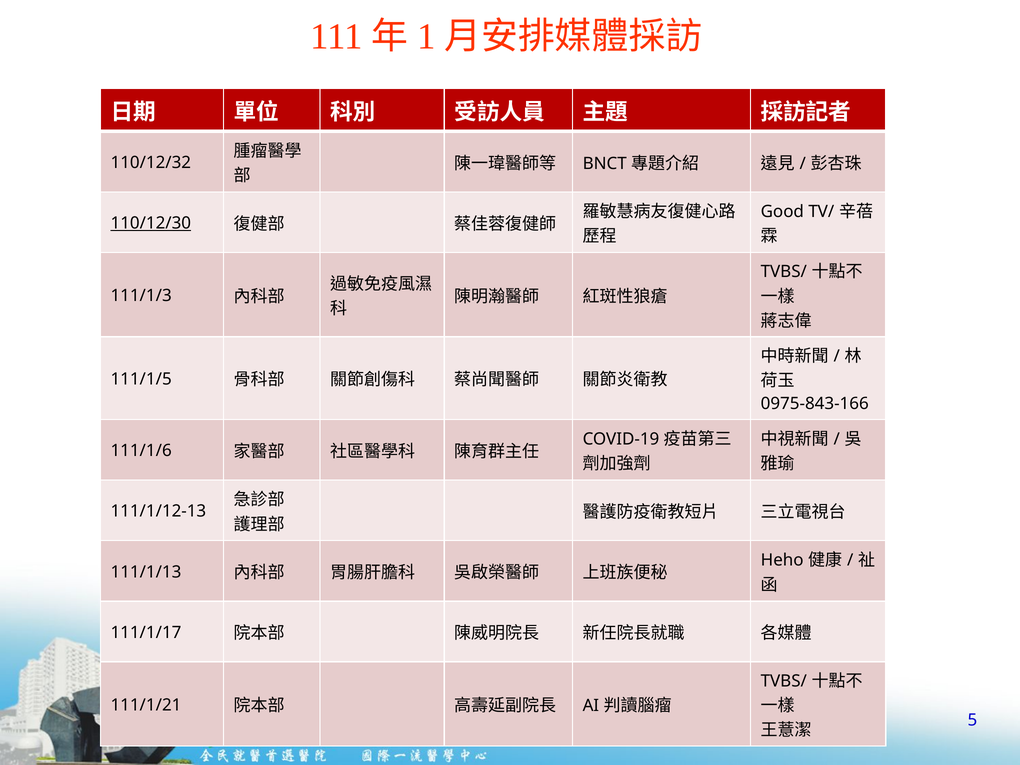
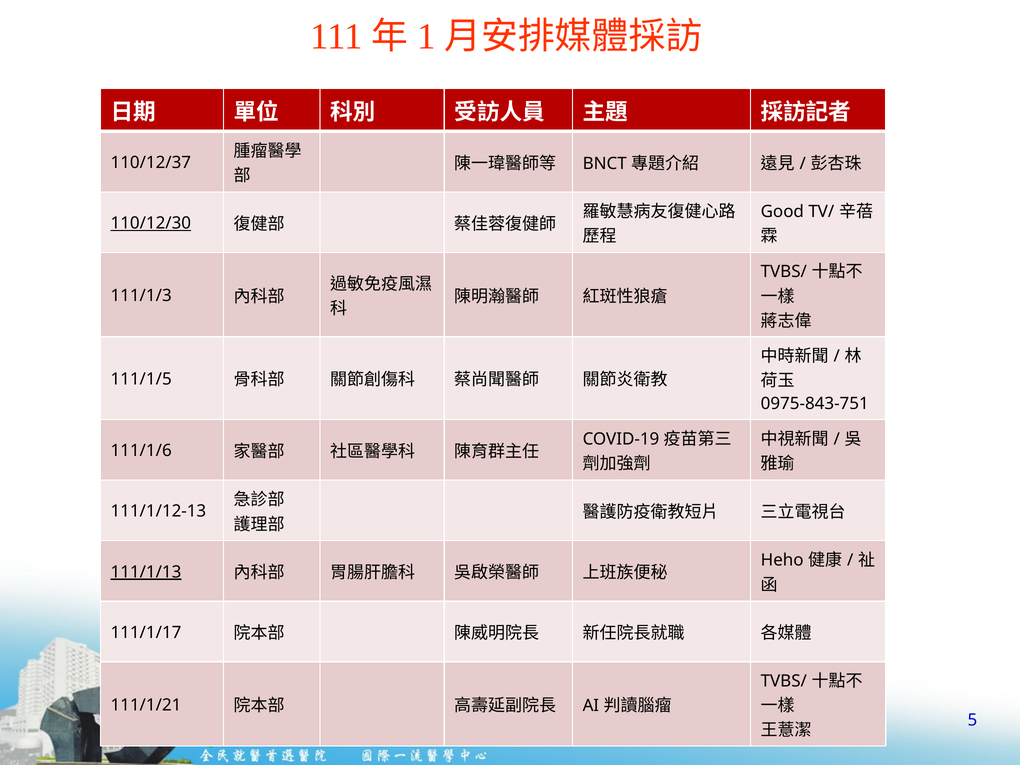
110/12/32: 110/12/32 -> 110/12/37 (151, 163)
0975-843-166: 0975-843-166 -> 0975-843-751 (815, 404)
111/1/13 underline: none -> present (146, 572)
